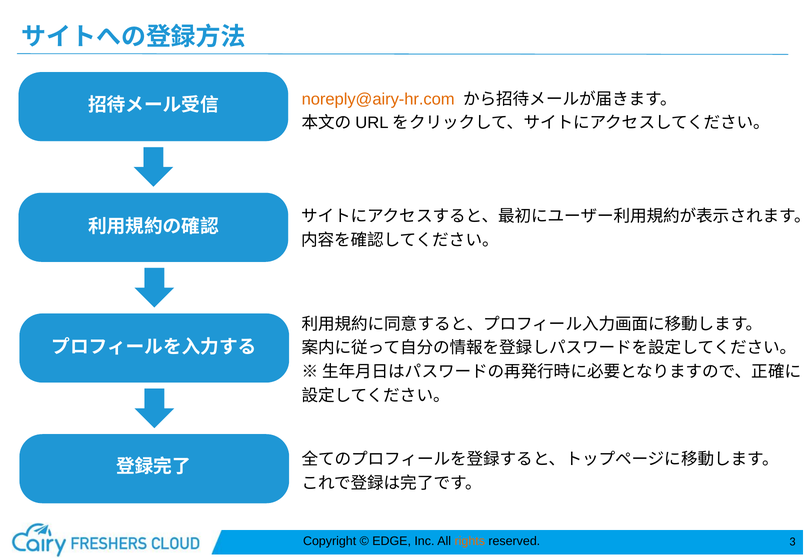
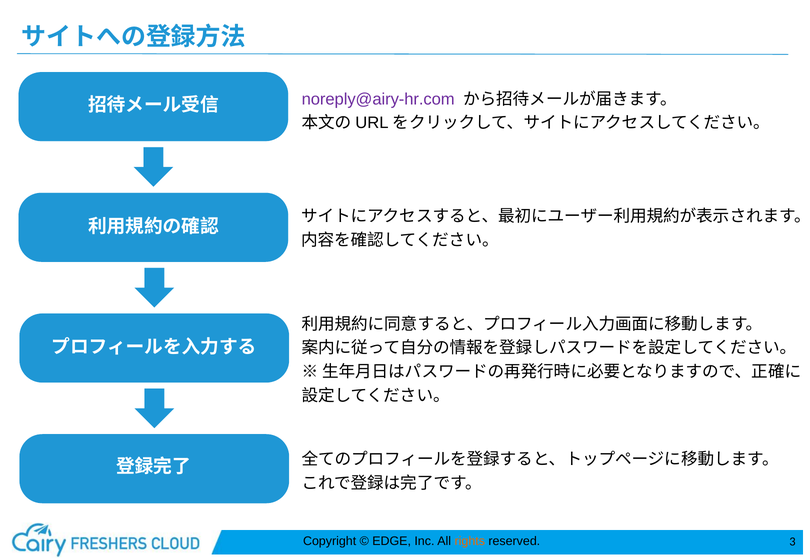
noreply@airy-hr.com colour: orange -> purple (378, 99)
